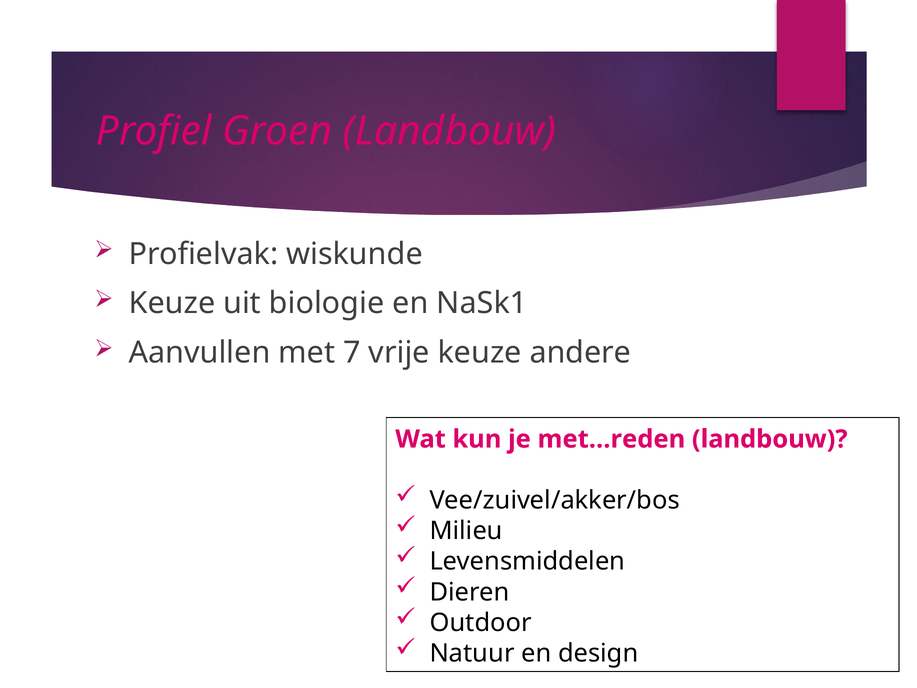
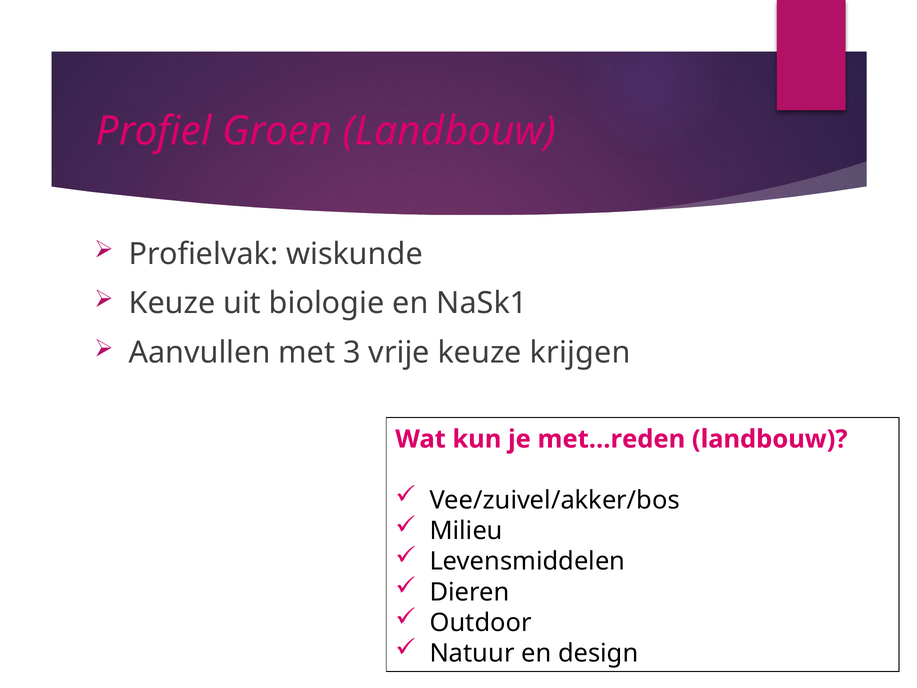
7: 7 -> 3 (352, 353)
andere: andere -> krijgen (580, 353)
